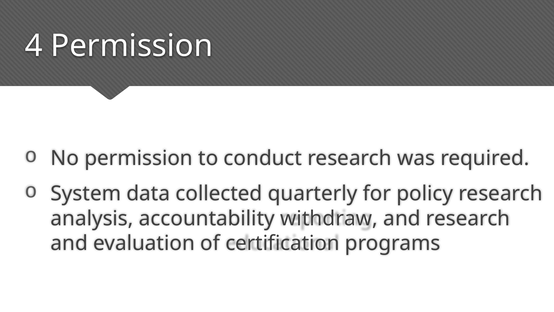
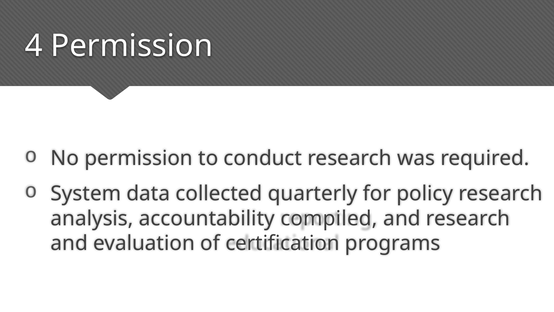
withdraw: withdraw -> compiled (329, 218)
